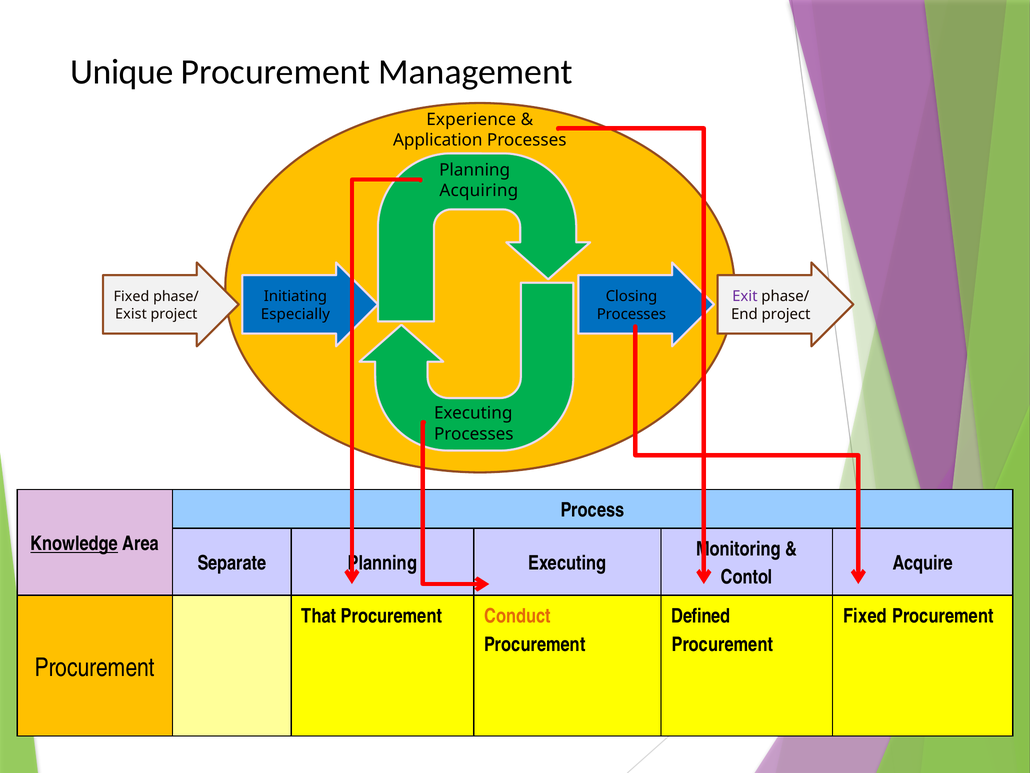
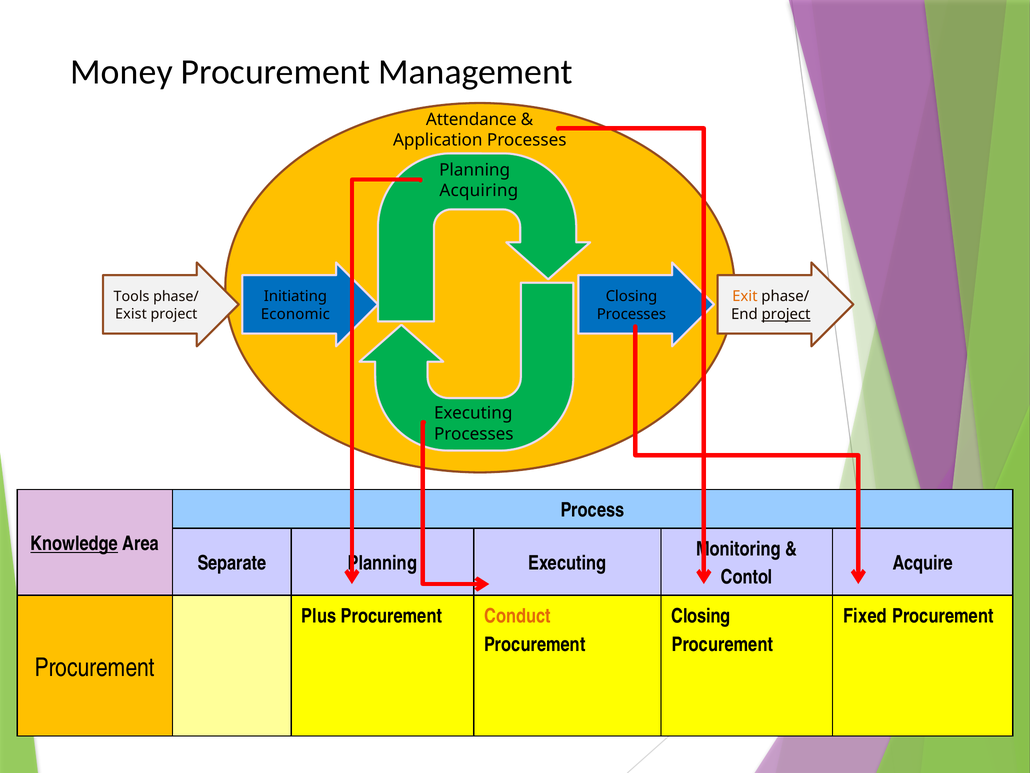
Unique: Unique -> Money (122, 72)
Experience: Experience -> Attendance (471, 120)
Exit colour: purple -> orange (745, 296)
Fixed: Fixed -> Tools (132, 297)
Especially: Especially -> Economic (295, 314)
project underline: none -> present (786, 314)
That: That -> Plus (319, 616)
Defined: Defined -> Closing (701, 616)
